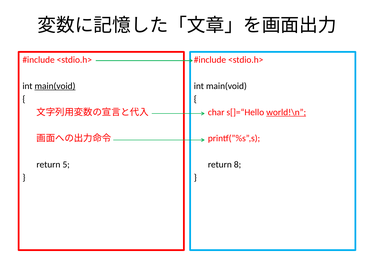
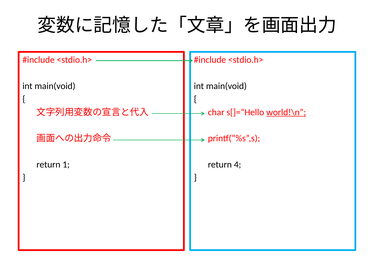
main(void underline: present -> none (55, 86)
5: 5 -> 1 (66, 165)
8: 8 -> 4 (238, 165)
